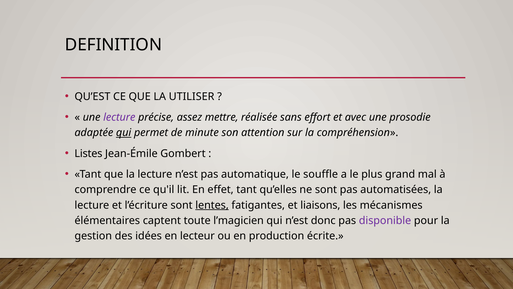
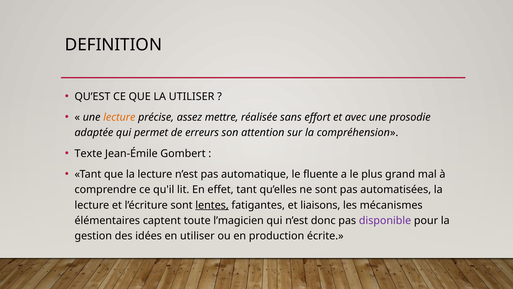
lecture colour: purple -> orange (119, 117)
qui underline: present -> none (124, 133)
minute: minute -> erreurs (202, 133)
Listes: Listes -> Texte (88, 153)
souffle: souffle -> fluente (321, 174)
en lecteur: lecteur -> utiliser (197, 236)
